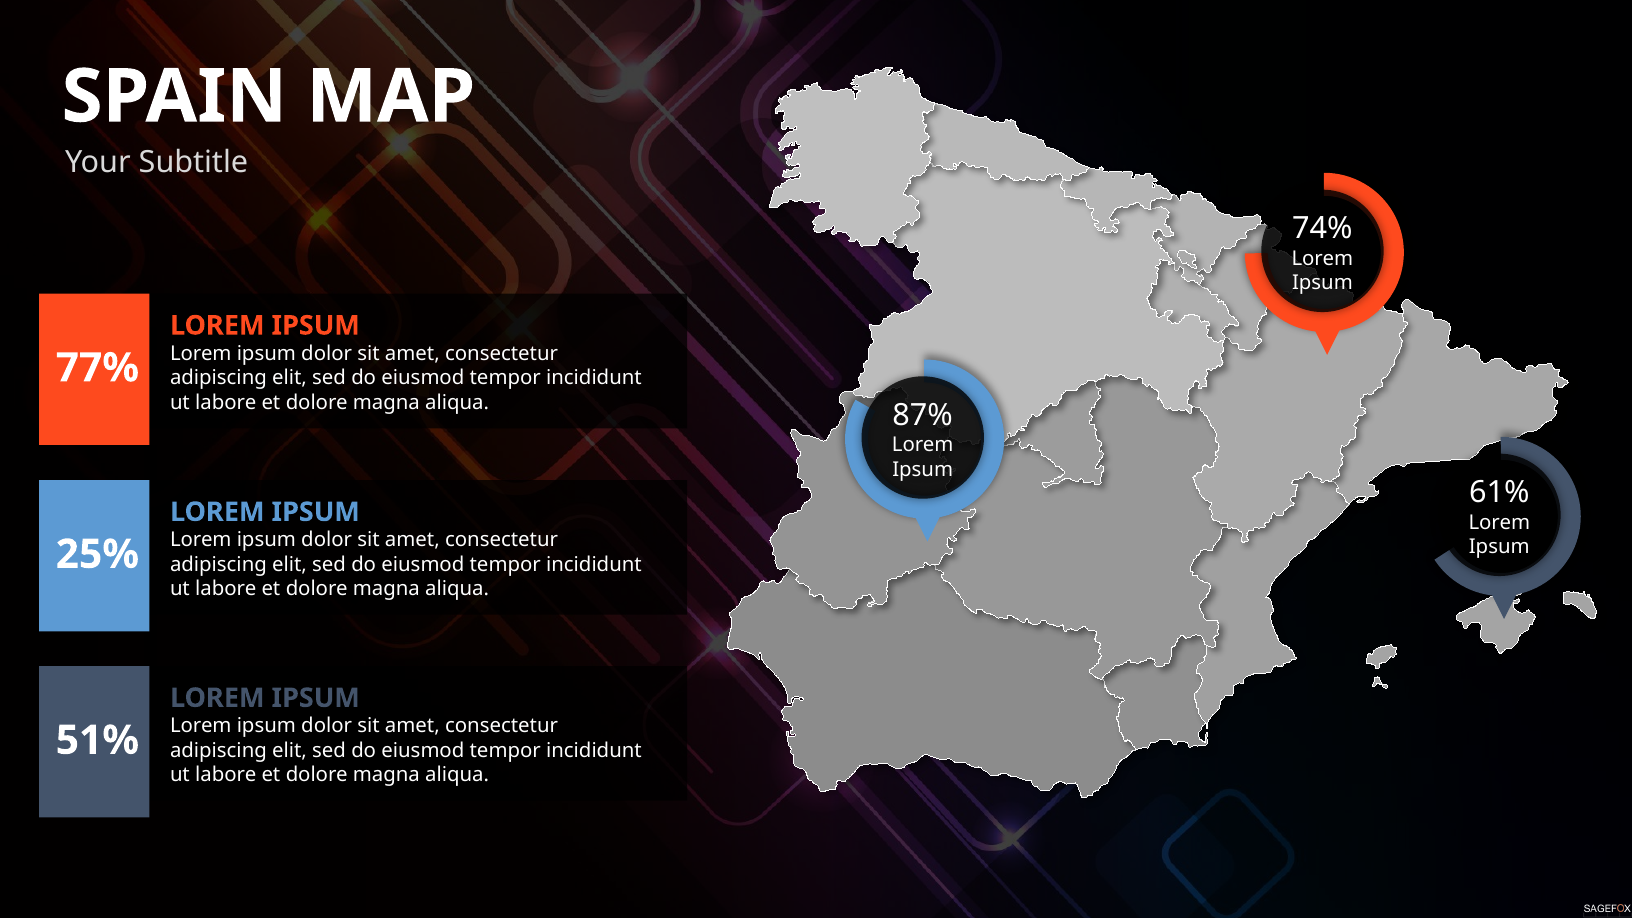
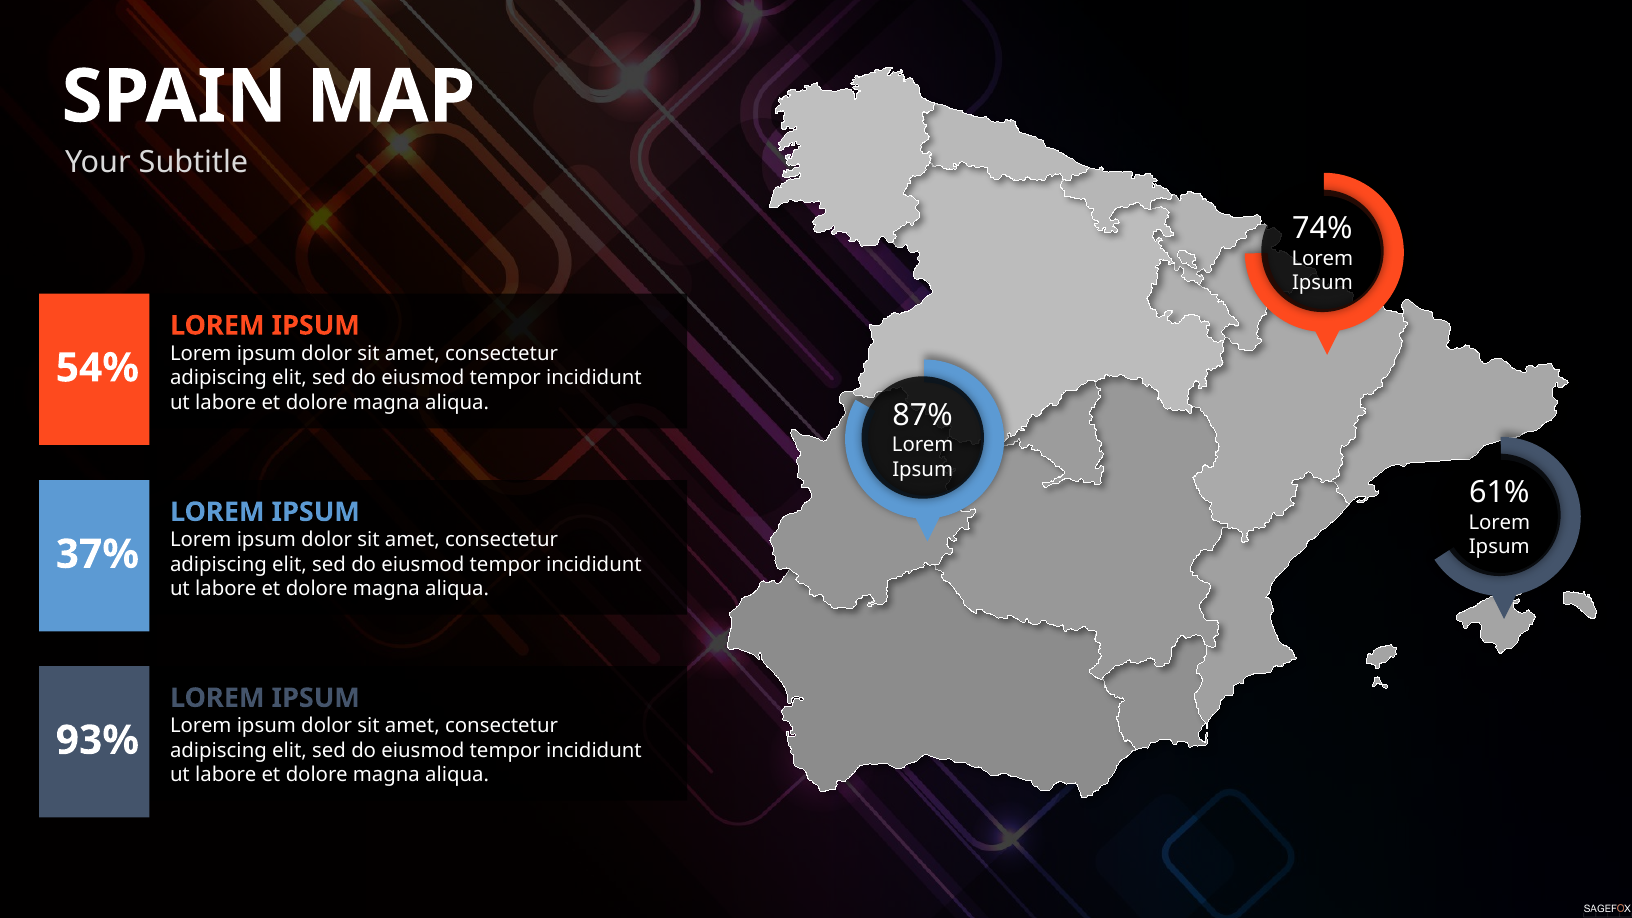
77%: 77% -> 54% (97, 368)
25%: 25% -> 37% (97, 554)
51%: 51% -> 93% (97, 740)
